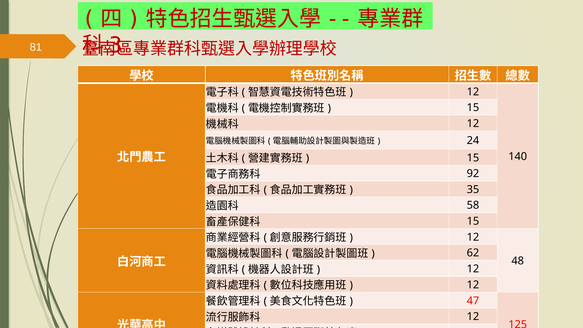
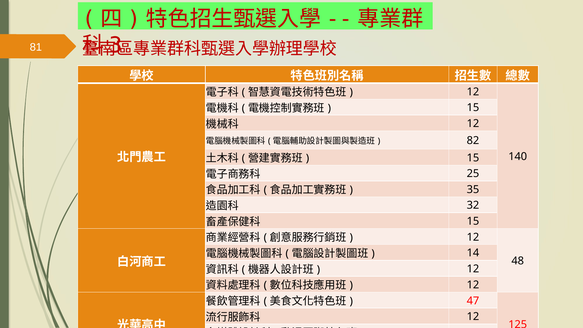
24: 24 -> 82 (473, 141)
92: 92 -> 25 (473, 174)
58: 58 -> 32 (473, 205)
62: 62 -> 14 (473, 253)
